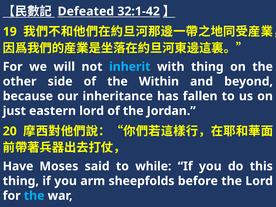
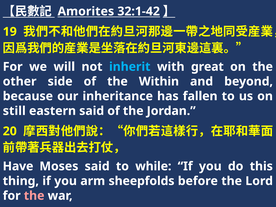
Defeated: Defeated -> Amorites (86, 11)
with thing: thing -> great (207, 67)
just: just -> still (14, 111)
eastern lord: lord -> said (92, 111)
the colour: light blue -> pink (34, 196)
